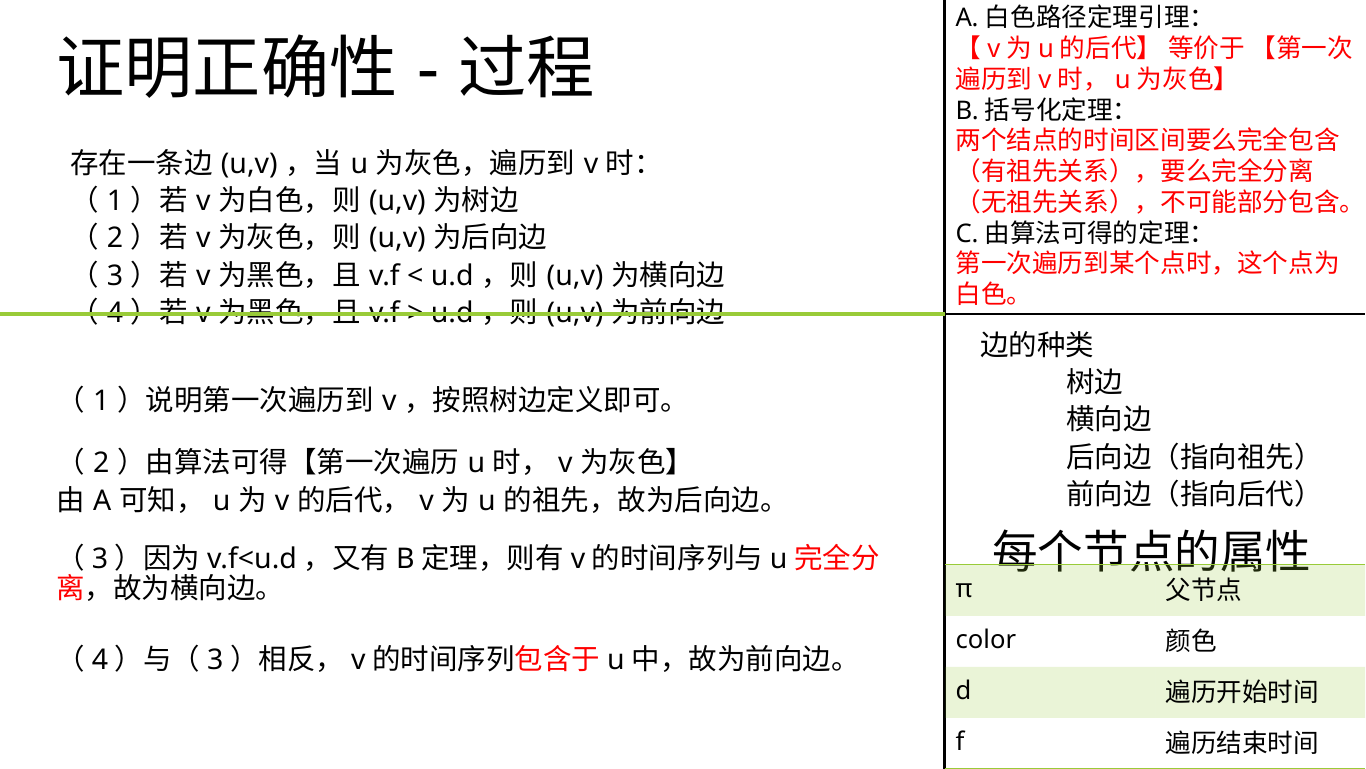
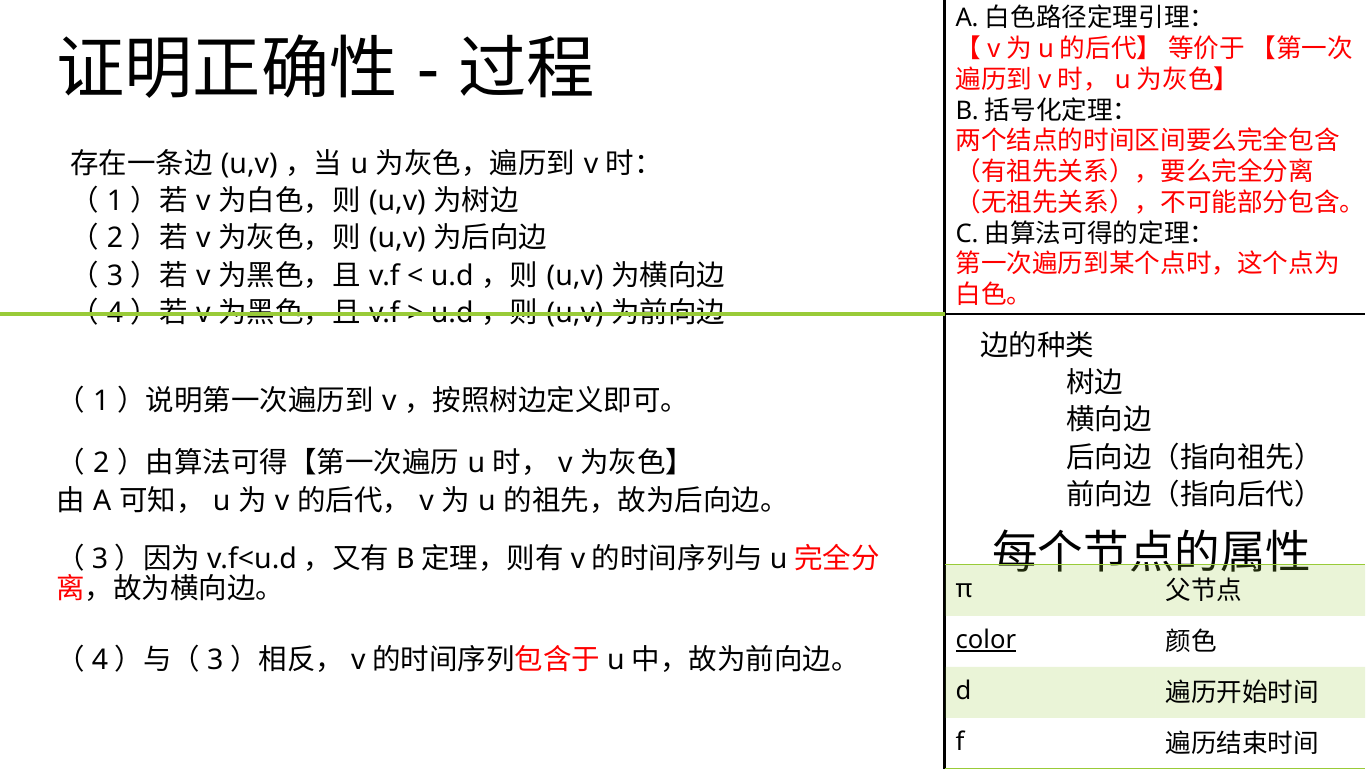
color underline: none -> present (986, 639)
